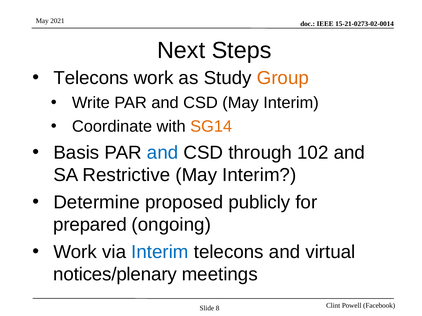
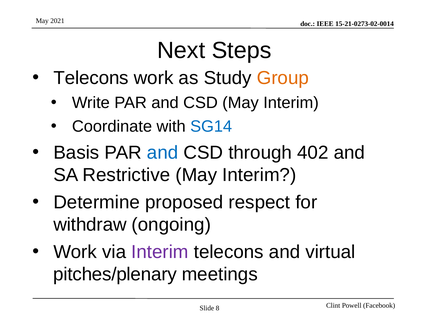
SG14 colour: orange -> blue (211, 127)
102: 102 -> 402 (313, 153)
publicly: publicly -> respect (259, 202)
prepared: prepared -> withdraw (90, 225)
Interim colour: blue -> purple (160, 252)
notices/plenary: notices/plenary -> pitches/plenary (115, 275)
